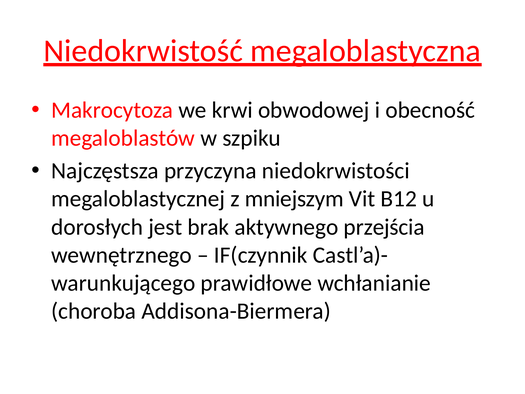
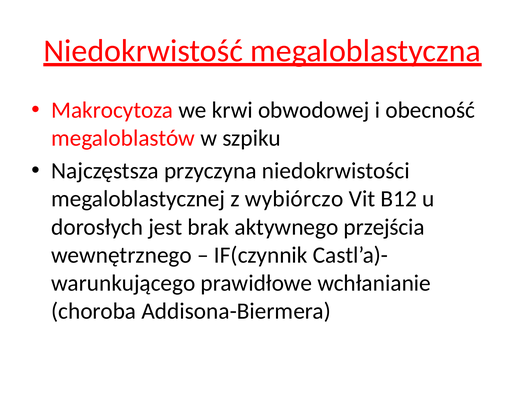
mniejszym: mniejszym -> wybiórczo (294, 199)
